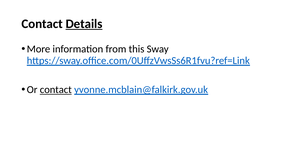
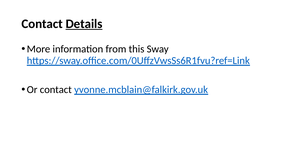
contact underline: present -> none (56, 89)
